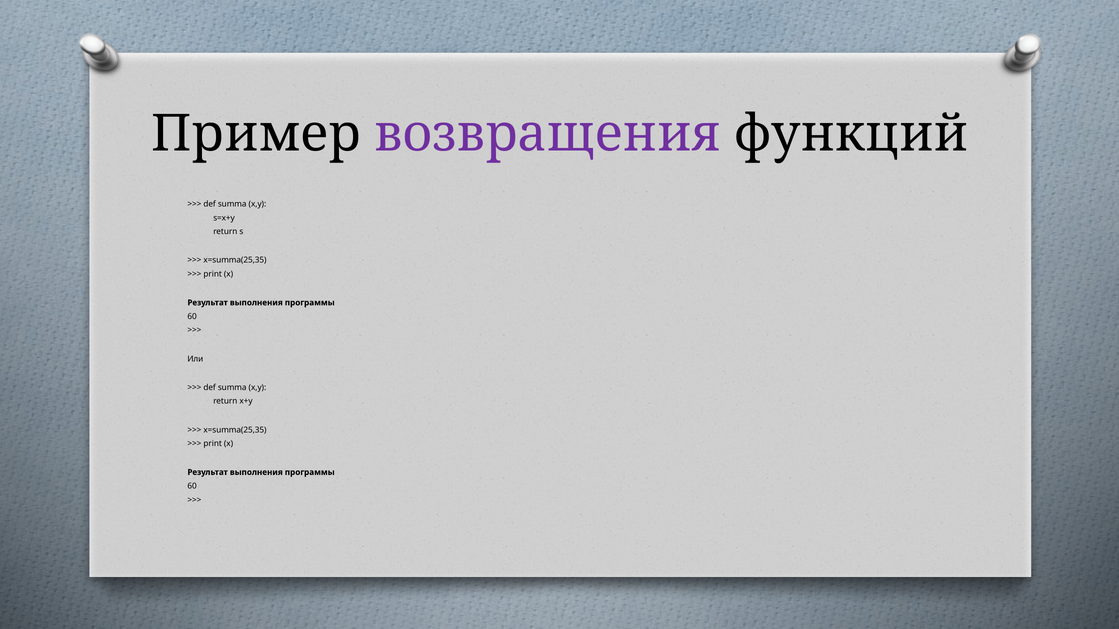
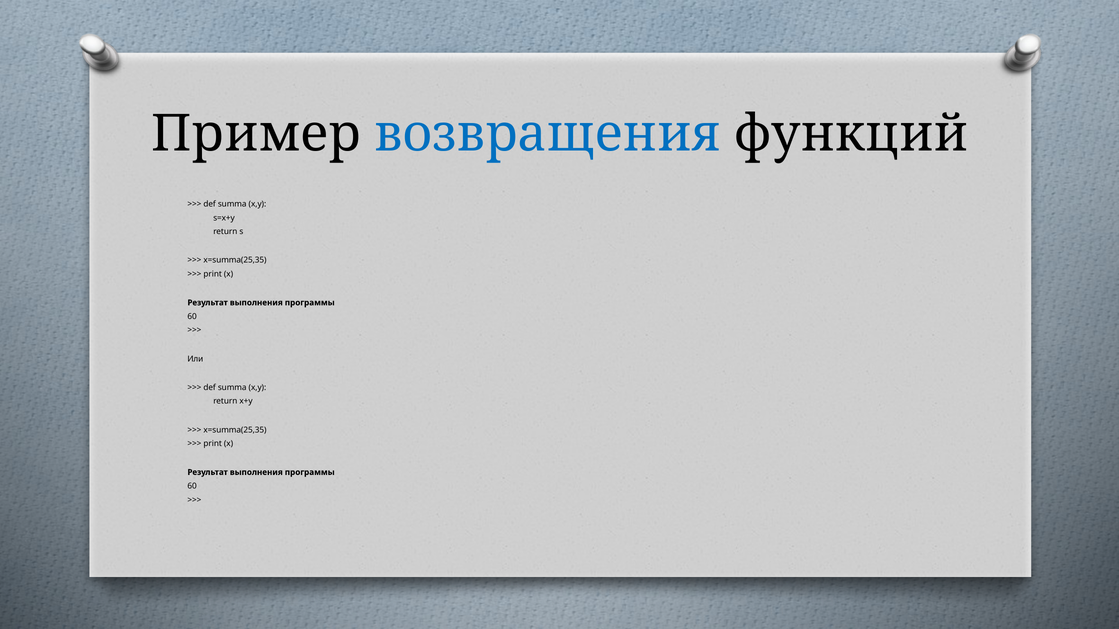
возвращения colour: purple -> blue (548, 134)
